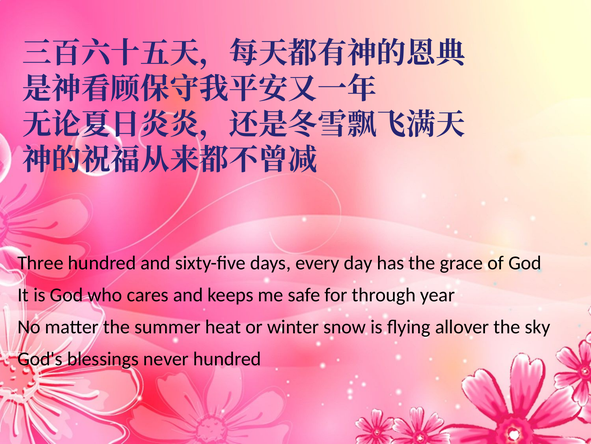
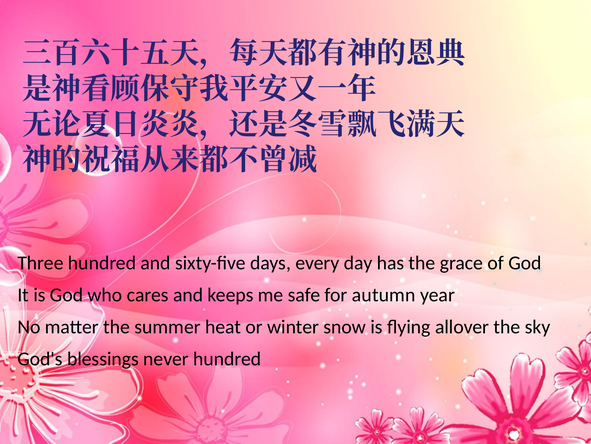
through: through -> autumn (384, 295)
